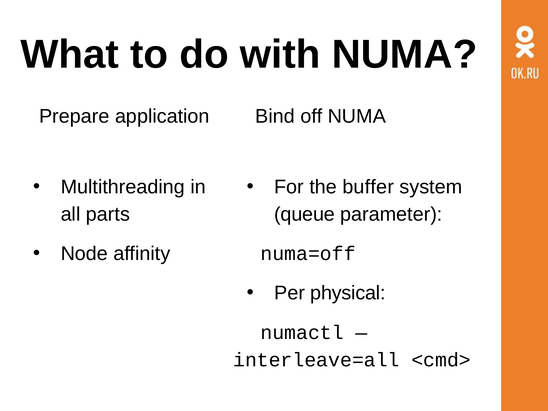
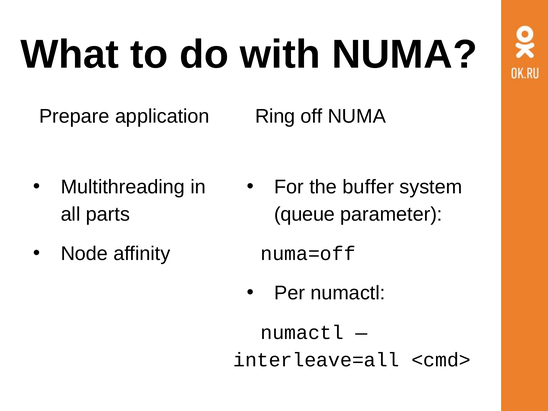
Bind: Bind -> Ring (275, 116)
Per physical: physical -> numactl (348, 293)
